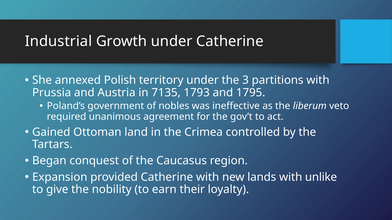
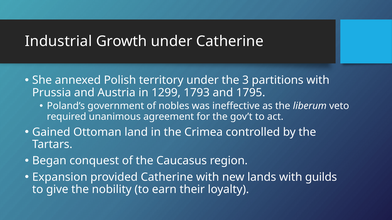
7135: 7135 -> 1299 (166, 93)
unlike: unlike -> guilds (321, 177)
